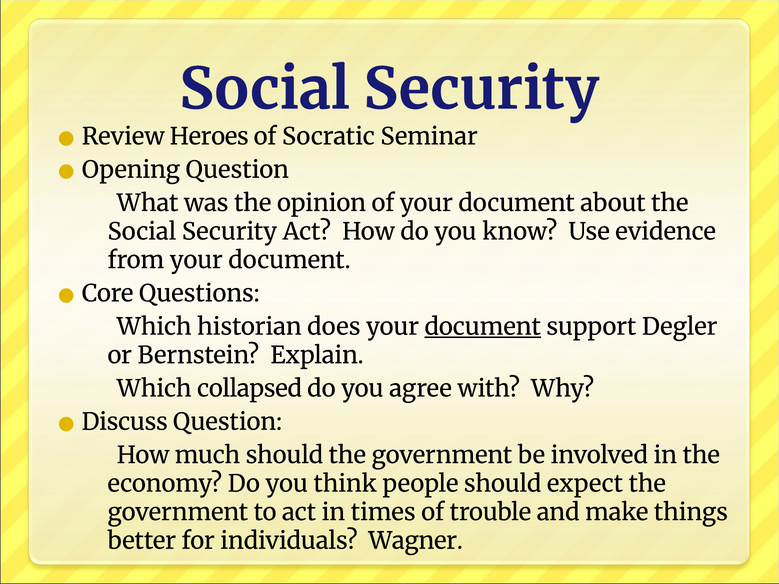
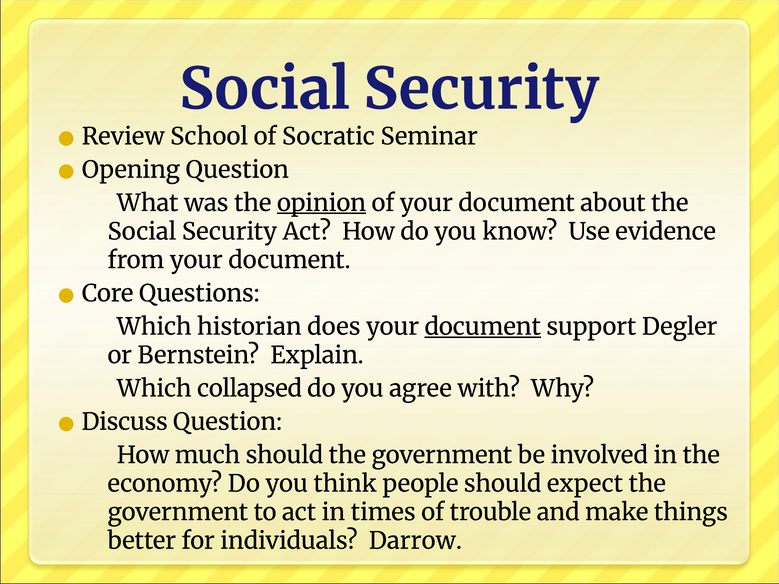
Heroes: Heroes -> School (209, 137)
opinion underline: none -> present (322, 203)
Wagner: Wagner -> Darrow (415, 541)
